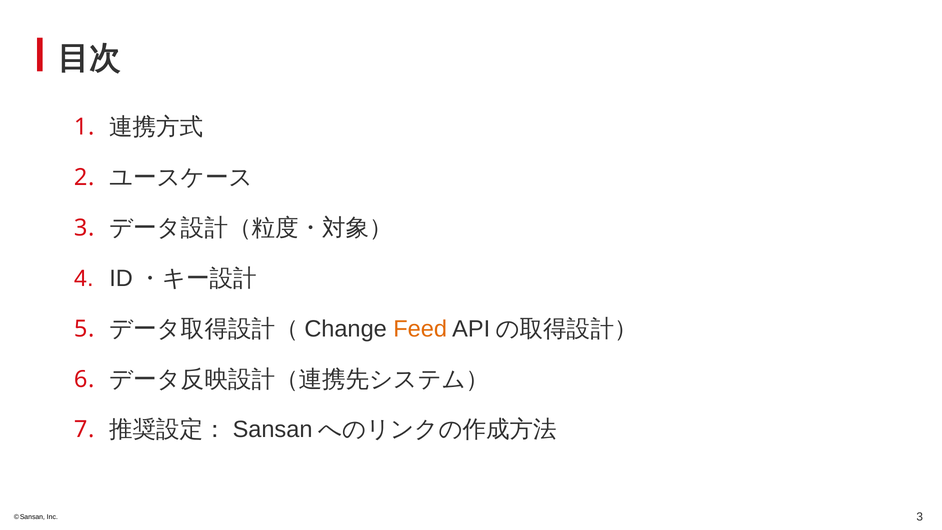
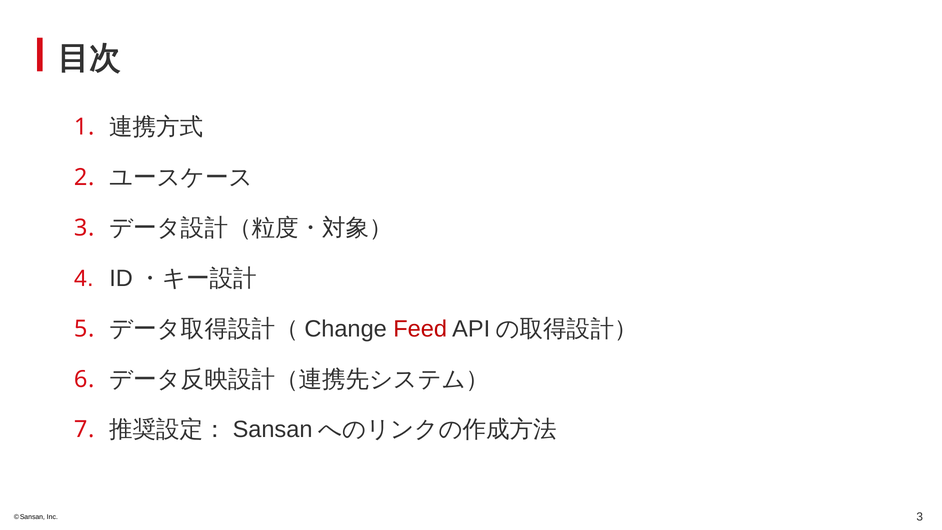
Feed colour: orange -> red (420, 329)
